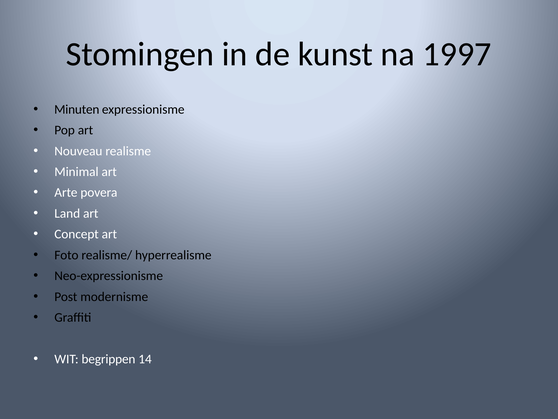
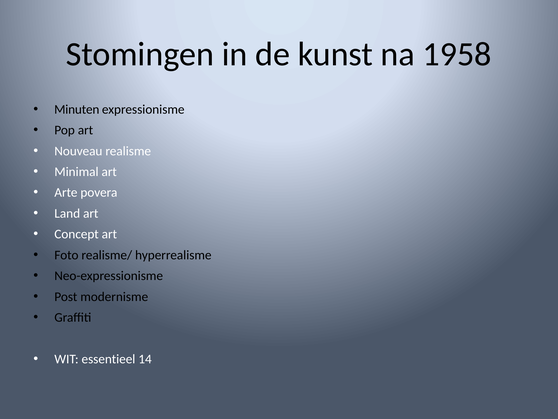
1997: 1997 -> 1958 (457, 54)
begrippen: begrippen -> essentieel (108, 359)
